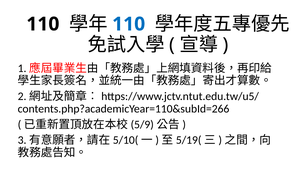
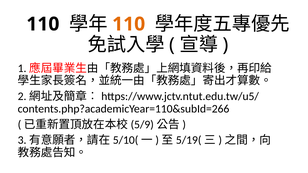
110 colour: blue -> orange (129, 24)
